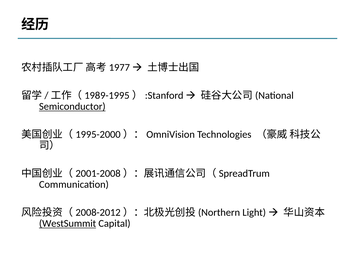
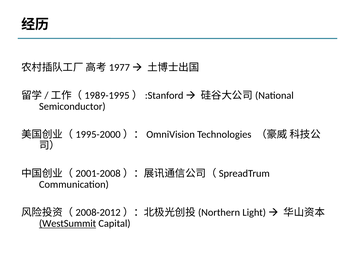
Semiconductor underline: present -> none (72, 107)
